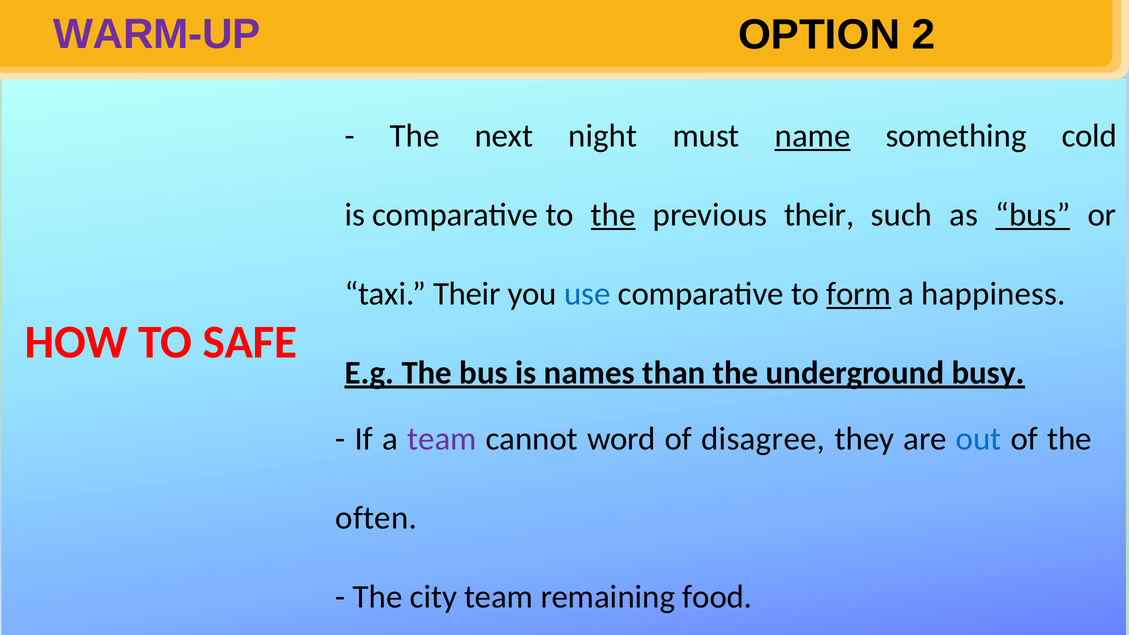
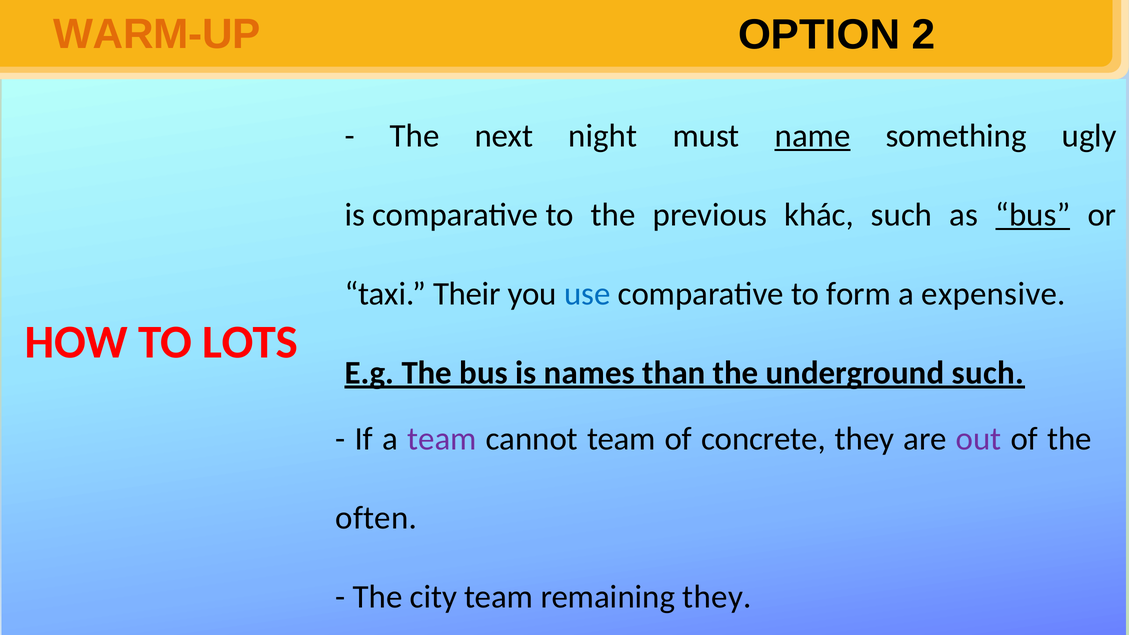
WARM-UP colour: purple -> orange (157, 34)
cold: cold -> ugly (1089, 136)
the underline: present -> none (613, 215)
previous their: their -> khác (819, 215)
form underline: present -> none (859, 294)
happiness: happiness -> expensive (994, 294)
SAFE: SAFE -> LOTS (250, 342)
underground busy: busy -> such (988, 373)
cannot word: word -> team (621, 439)
disagree: disagree -> concrete (763, 439)
out colour: blue -> purple (979, 439)
remaining food: food -> they (717, 597)
